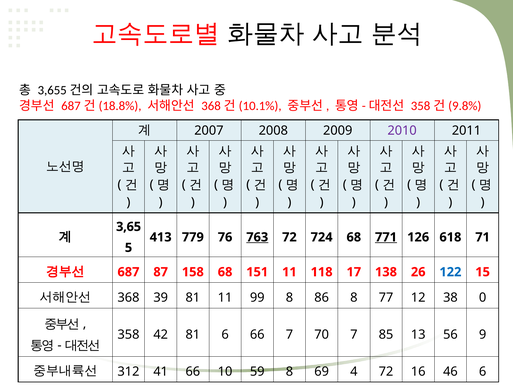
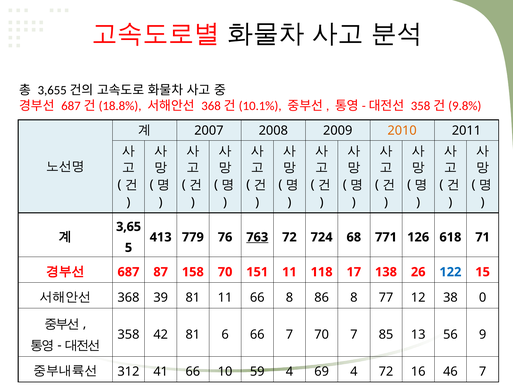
2010 colour: purple -> orange (402, 131)
771 underline: present -> none (386, 237)
158 68: 68 -> 70 (225, 272)
11 99: 99 -> 66 (257, 298)
59 8: 8 -> 4 (289, 371)
46 6: 6 -> 7 (483, 371)
